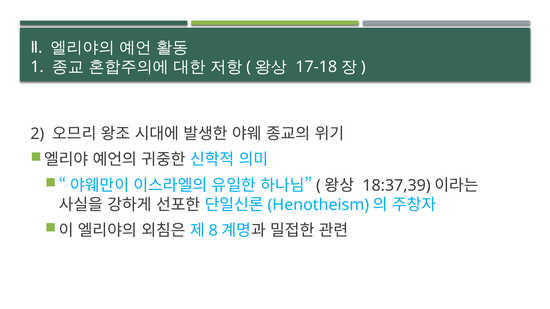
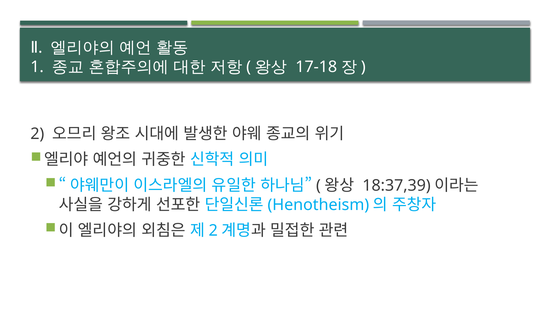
8: 8 -> 2 (213, 231)
